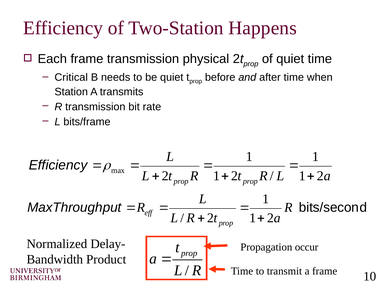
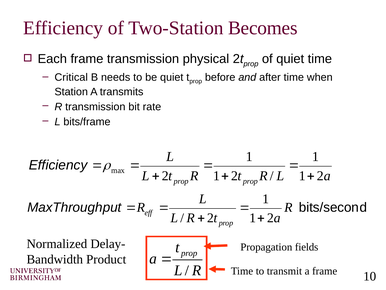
Happens: Happens -> Becomes (263, 28)
occur: occur -> fields (307, 247)
